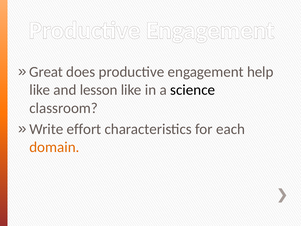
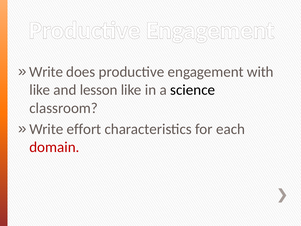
Great: Great -> Write (46, 72)
help: help -> with (260, 72)
domain colour: orange -> red (54, 147)
